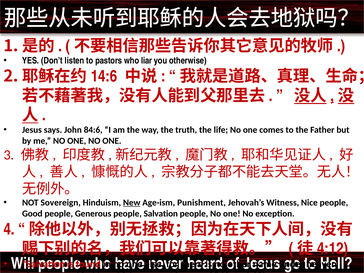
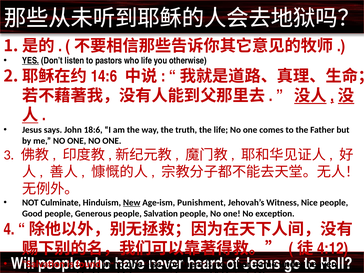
YES underline: none -> present (31, 61)
who liar: liar -> life (147, 61)
84:6: 84:6 -> 18:6 (93, 130)
Sovereign: Sovereign -> Culminate (61, 203)
